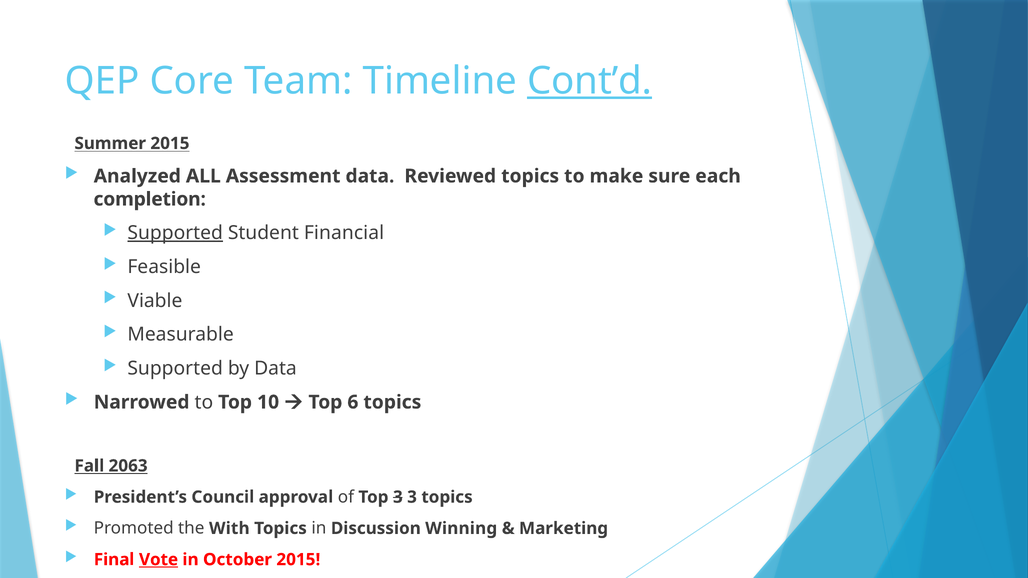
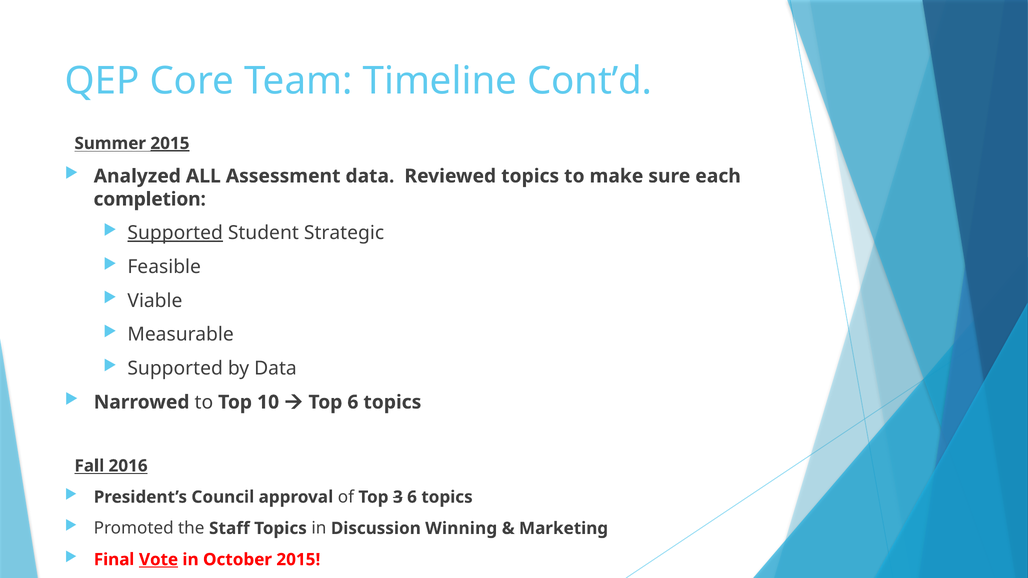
Cont’d underline: present -> none (590, 81)
2015 underline: none -> present (170, 143)
Financial: Financial -> Strategic (344, 233)
2063: 2063 -> 2016 (128, 466)
3 3: 3 -> 6 (412, 497)
With: With -> Staff (229, 529)
